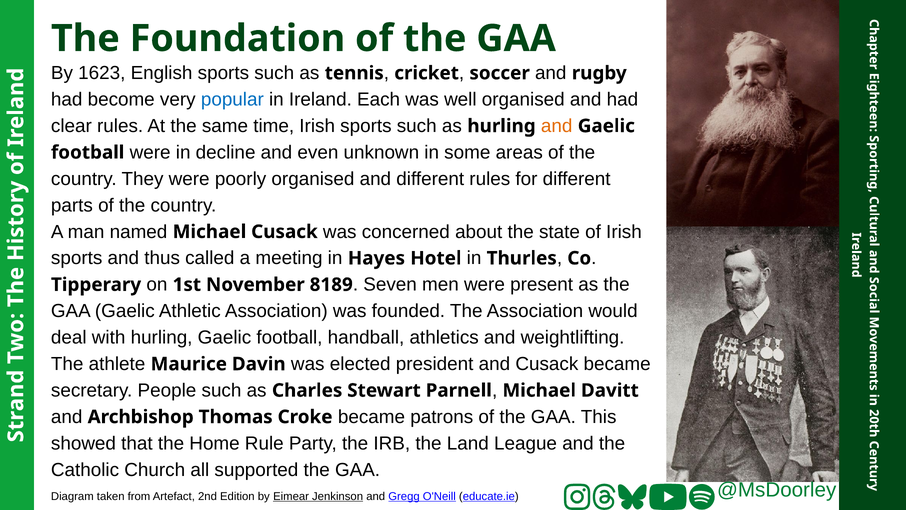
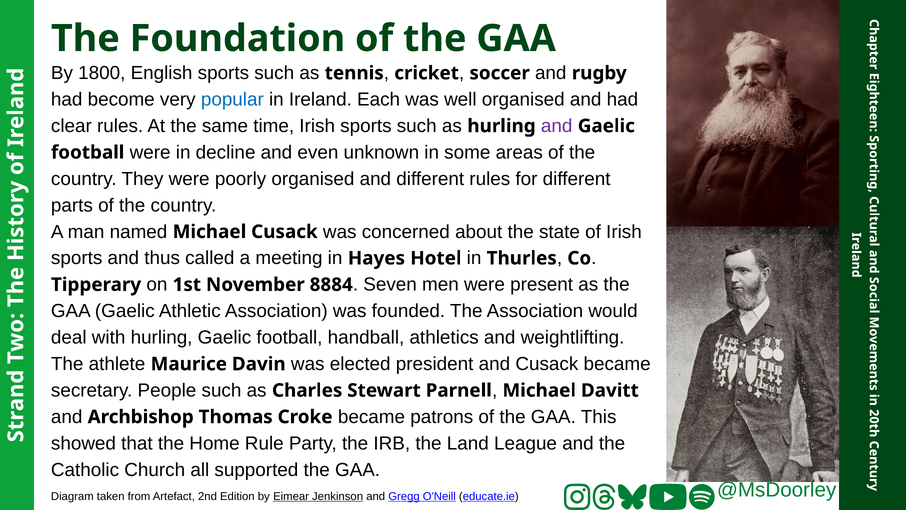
1623: 1623 -> 1800 (102, 73)
and colour: orange -> purple (557, 126)
8189: 8189 -> 8884 (331, 284)
